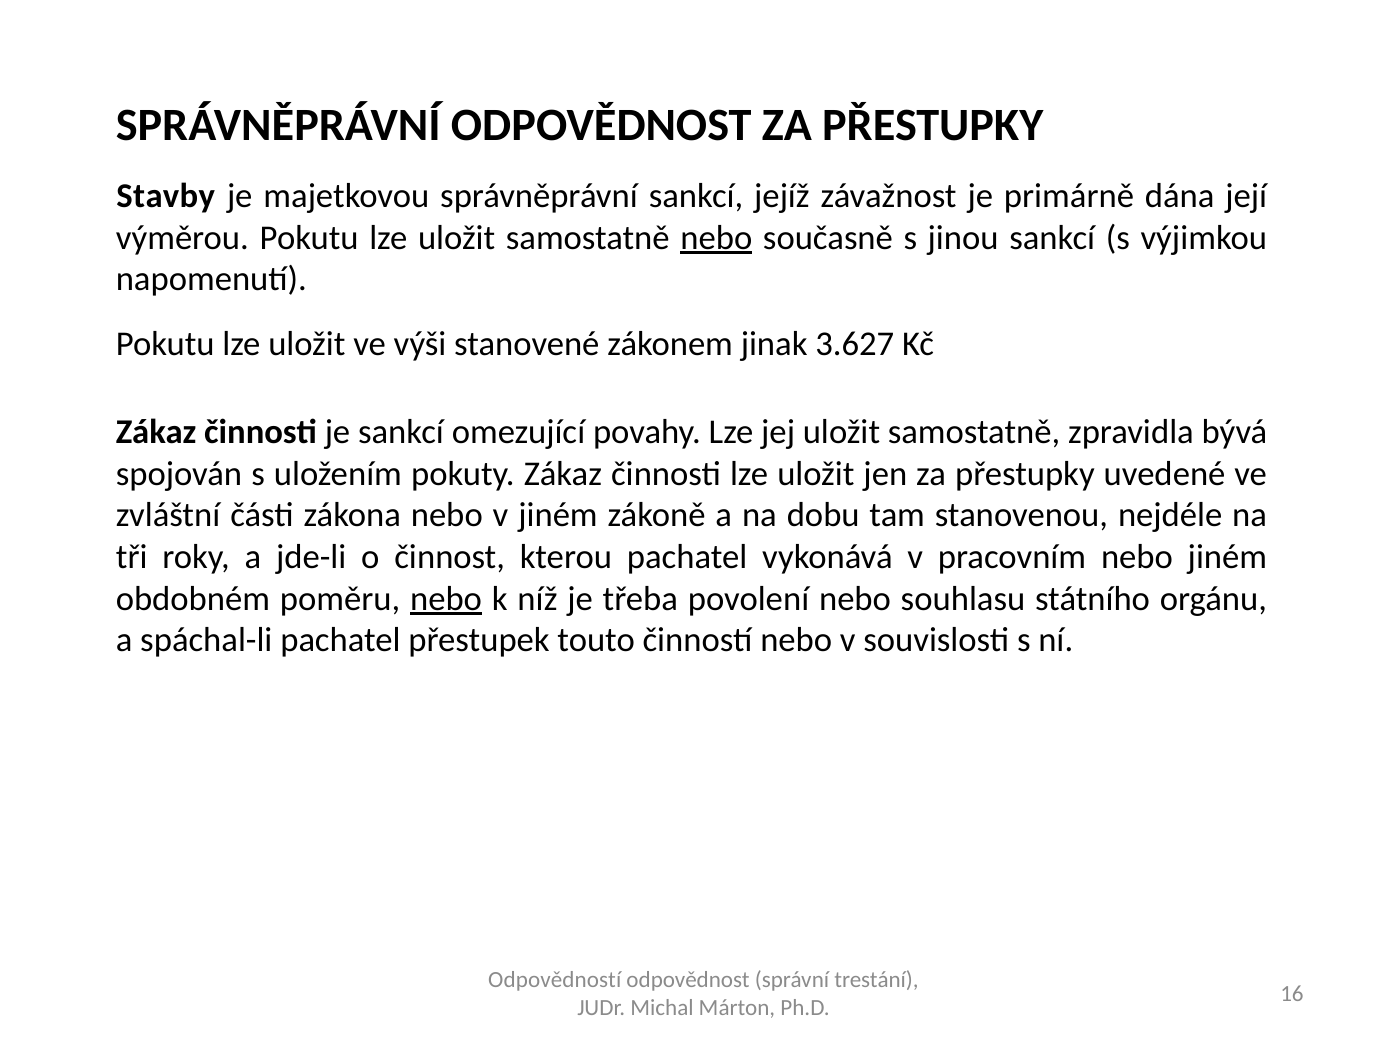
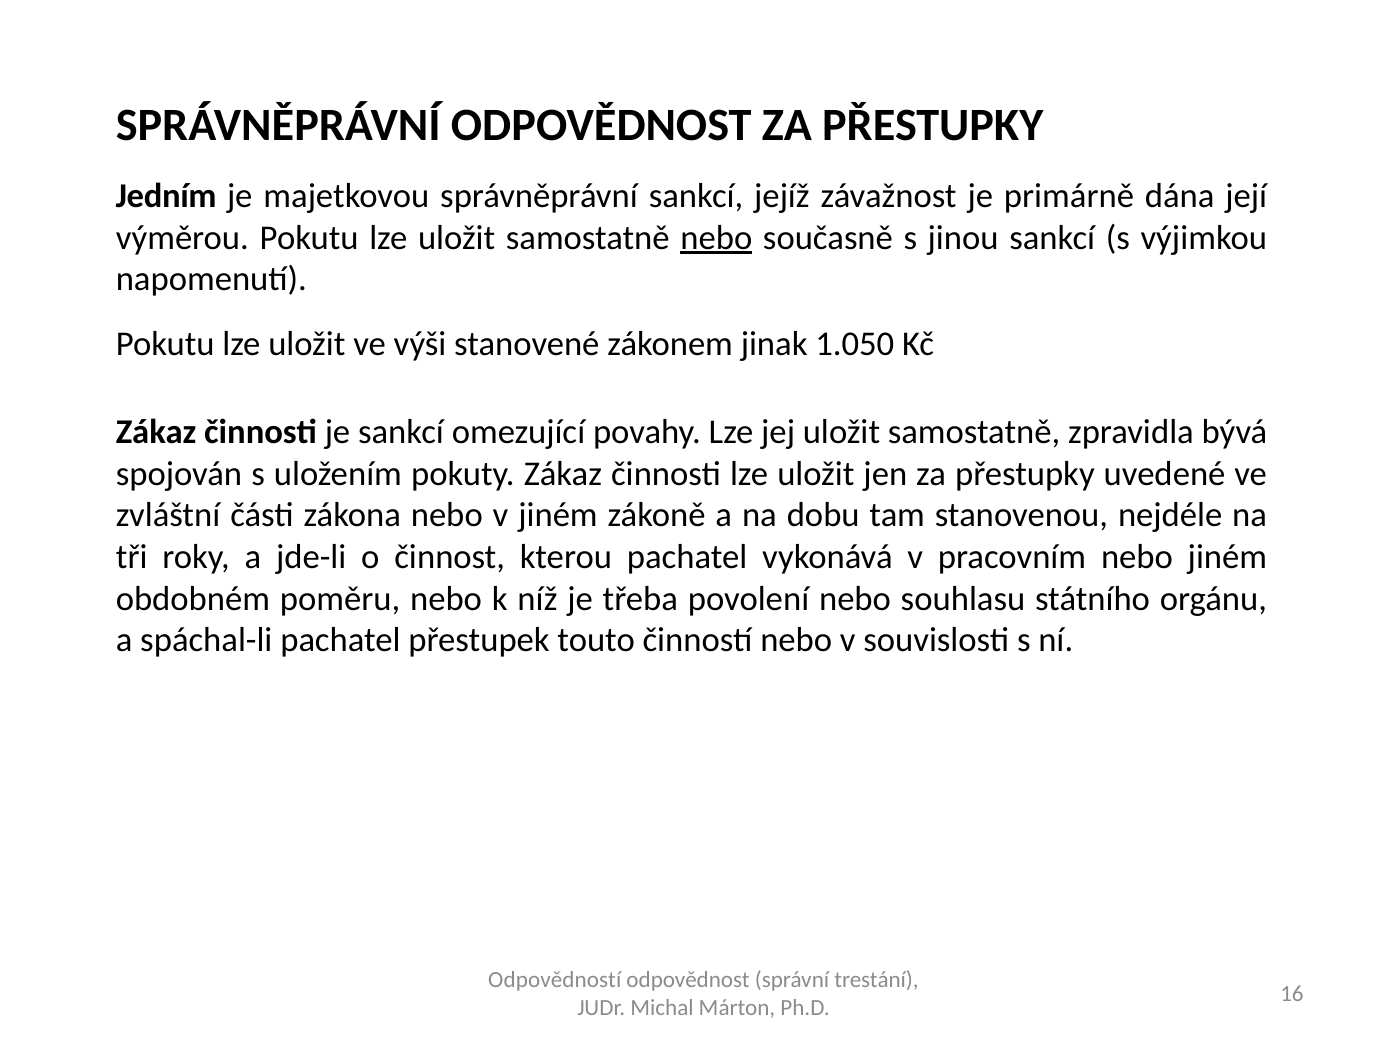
Stavby: Stavby -> Jedním (166, 196)
3.627: 3.627 -> 1.050 (855, 344)
nebo underline: present -> none (446, 598)
